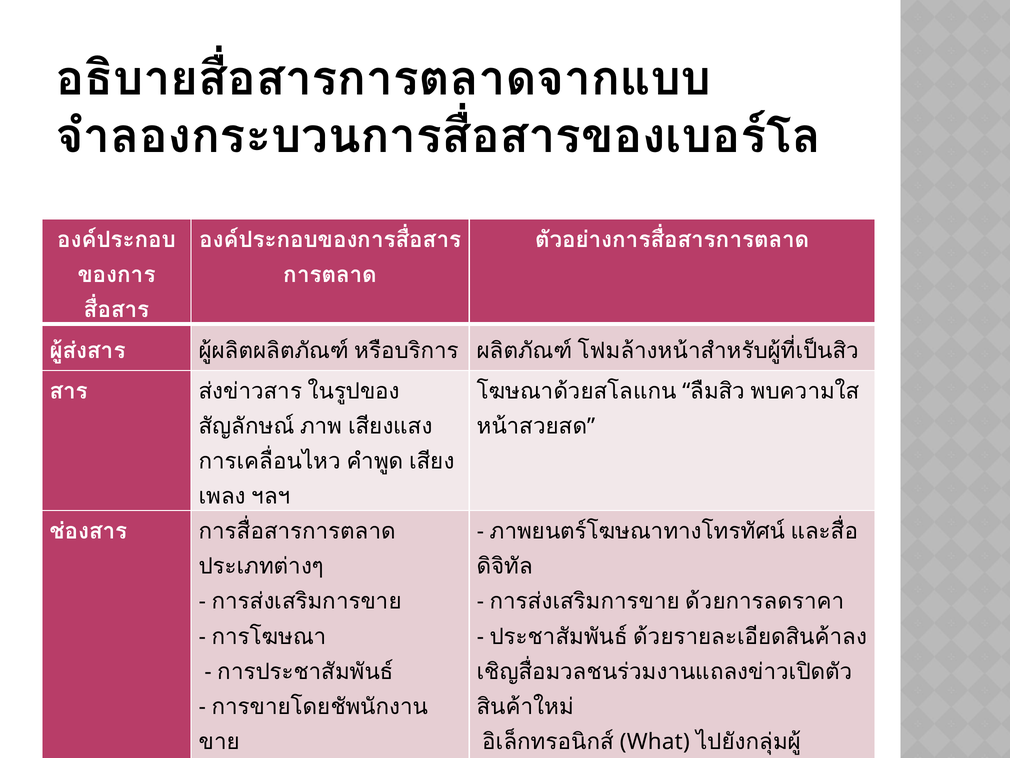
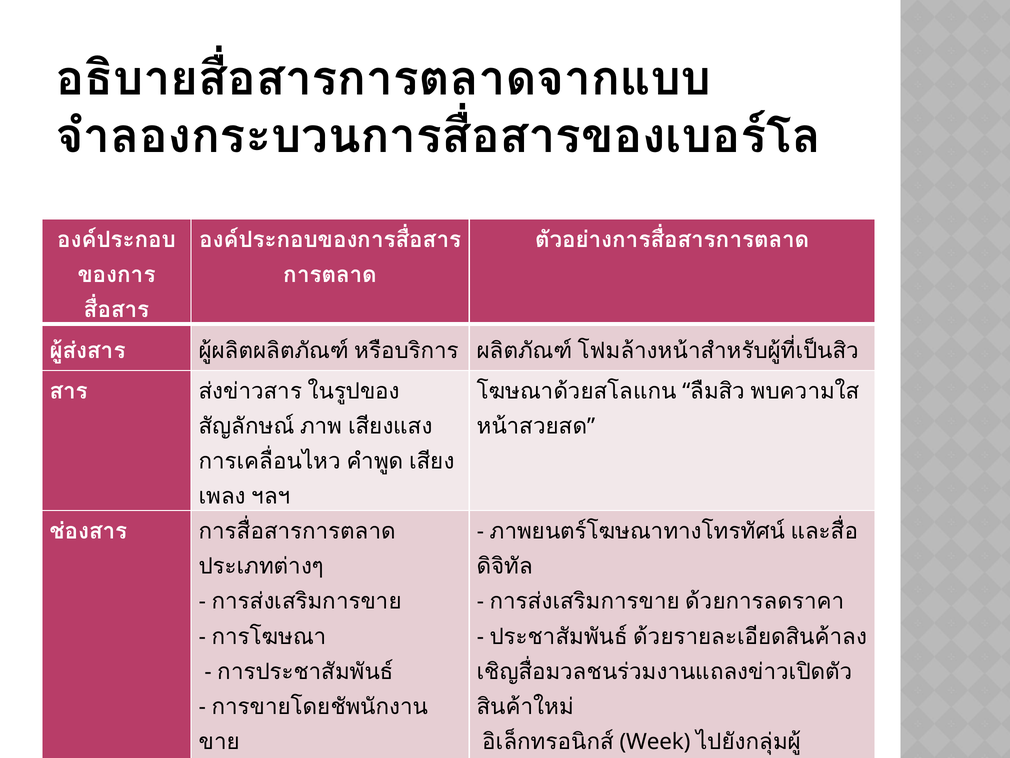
What: What -> Week (655, 741)
